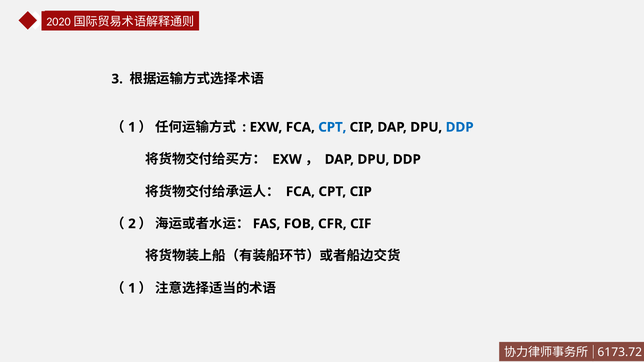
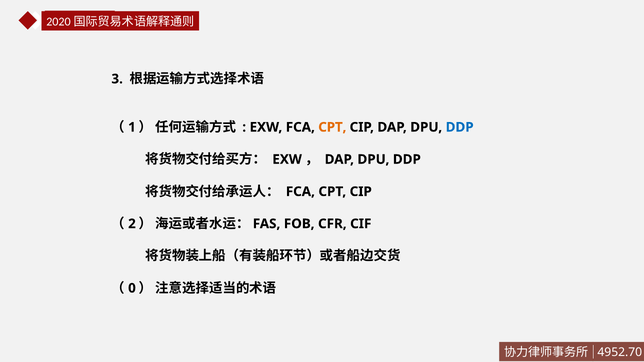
CPT colour: blue -> orange (332, 127)
1: 1 -> 0 (132, 288)
6173.72: 6173.72 -> 4952.70 (620, 353)
